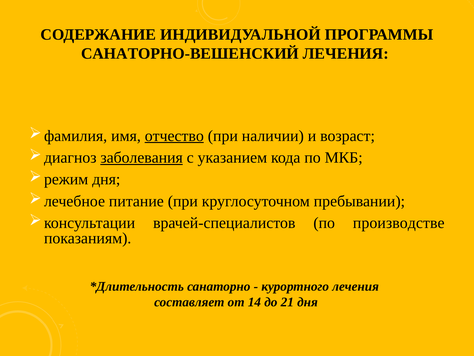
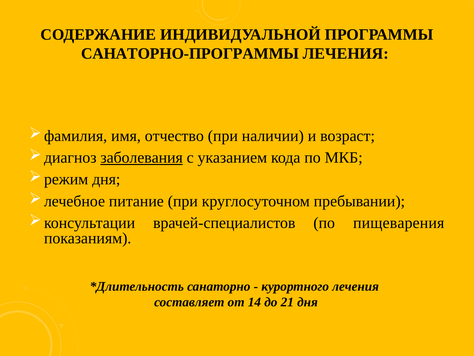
САНАТОРНО-ВЕШЕНСКИЙ: САНАТОРНО-ВЕШЕНСКИЙ -> САНАТОРНО-ПРОГРАММЫ (190, 54)
отчество underline: present -> none (174, 136)
производстве: производстве -> пищеварения (399, 223)
